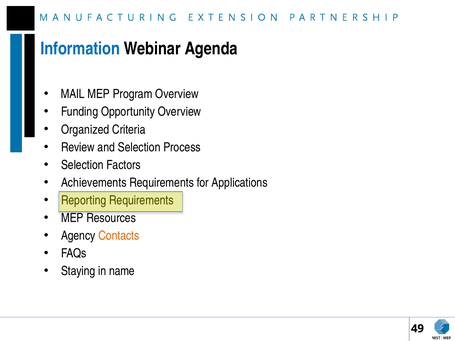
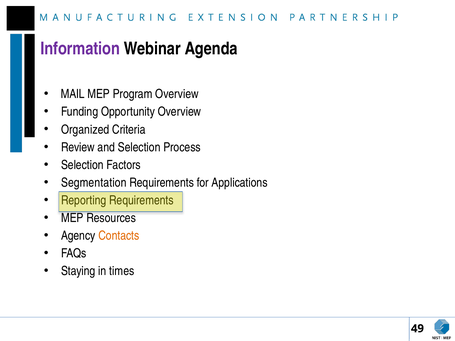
Information colour: blue -> purple (80, 49)
Achievements: Achievements -> Segmentation (94, 183)
name: name -> times (122, 271)
